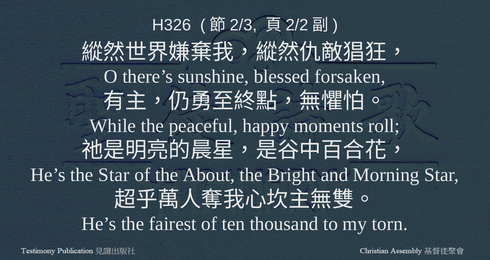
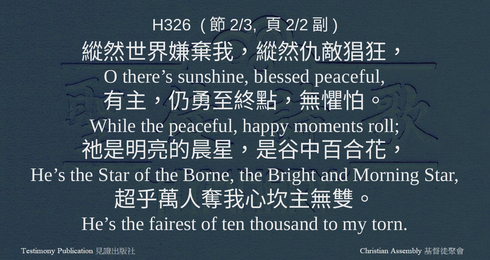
blessed forsaken: forsaken -> peaceful (350, 77)
About: About -> Borne (209, 175)
